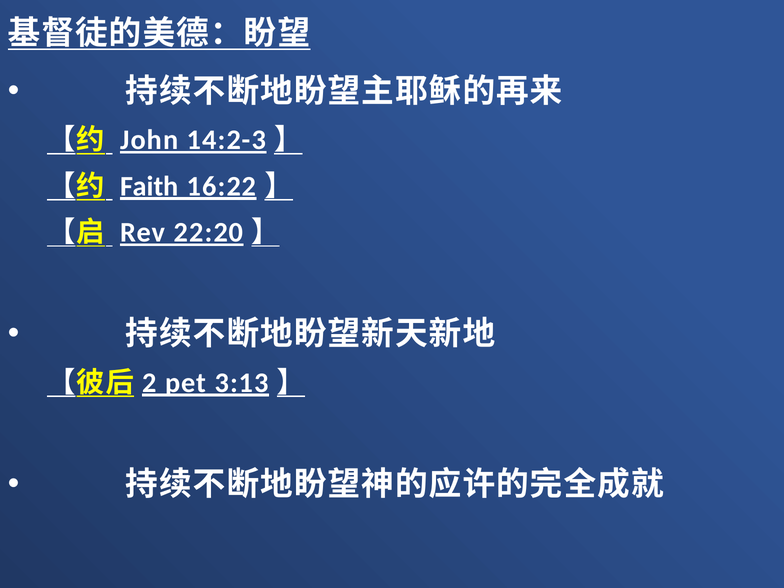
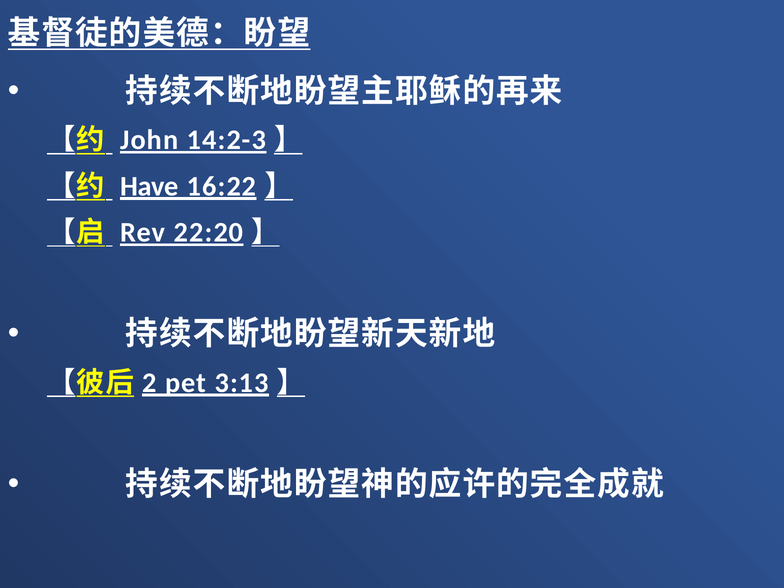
Faith: Faith -> Have (149, 186)
